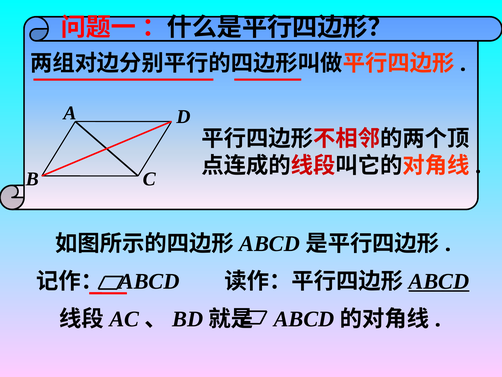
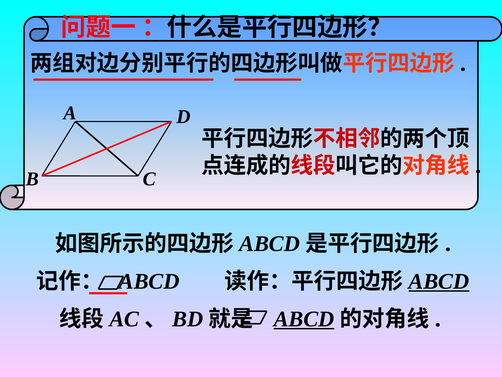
ABCD underline: none -> present (304, 319)
